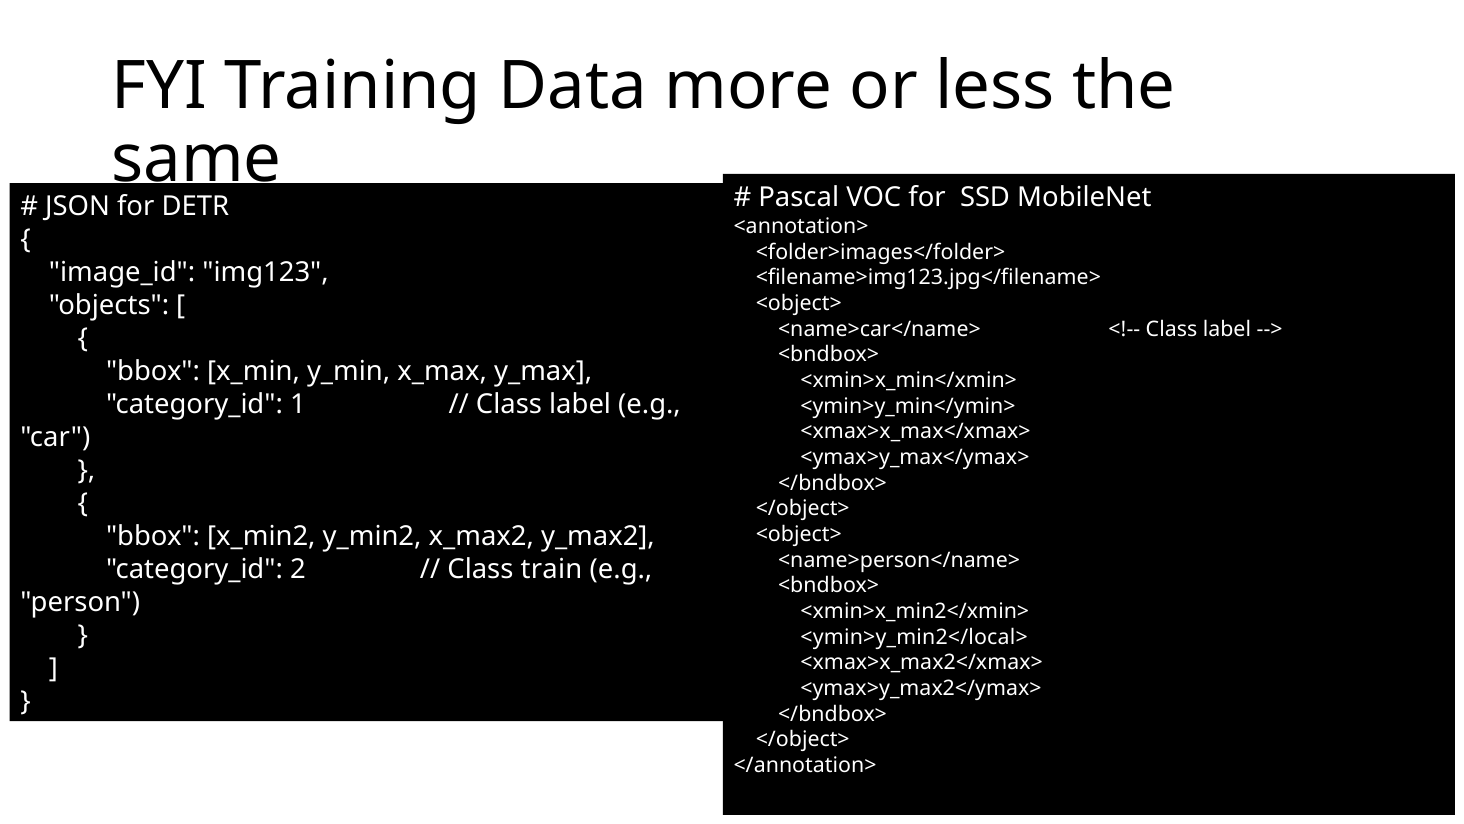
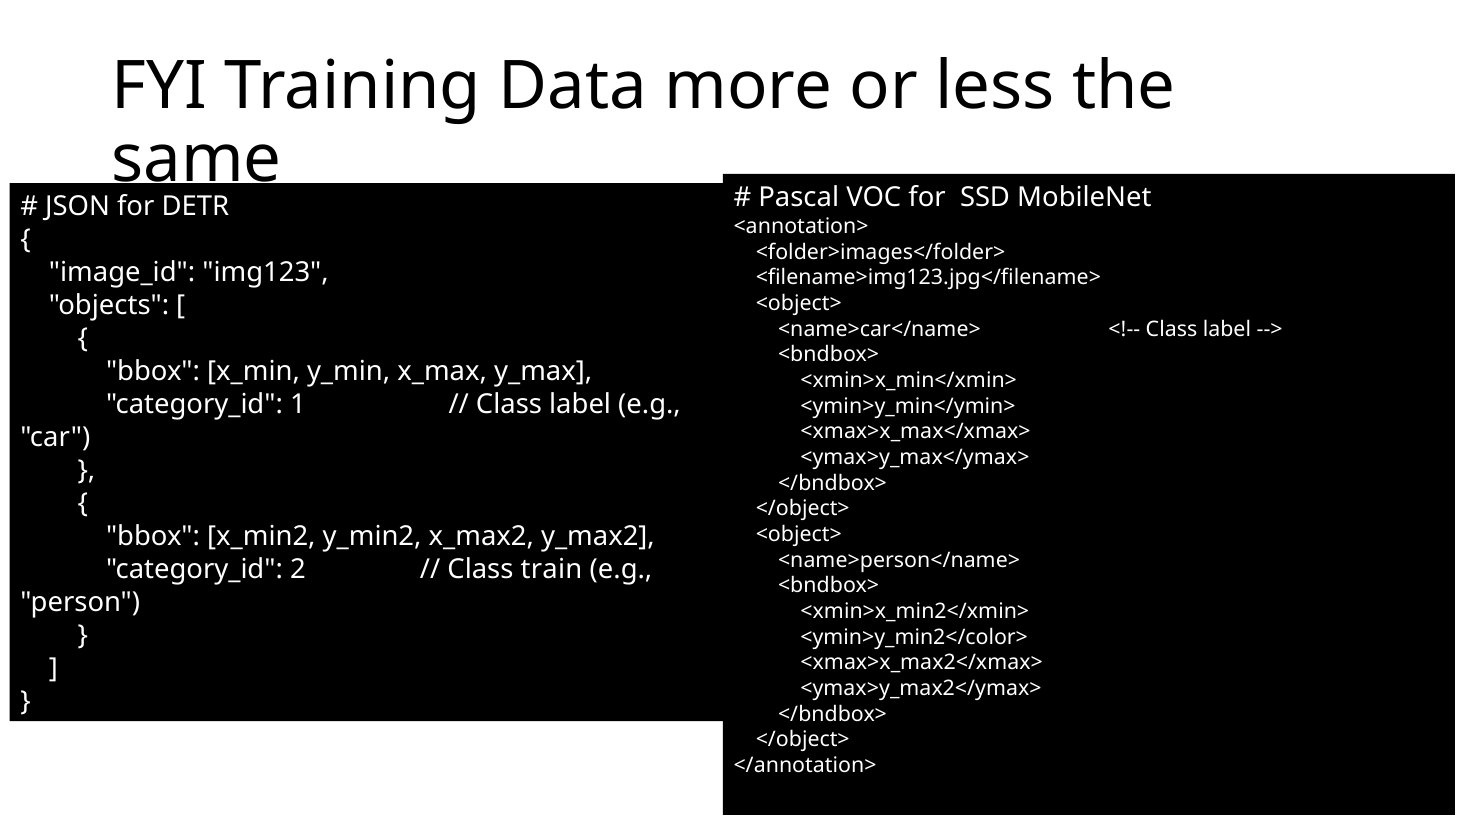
<ymin>y_min2</local>: <ymin>y_min2</local> -> <ymin>y_min2</color> (914, 637)
